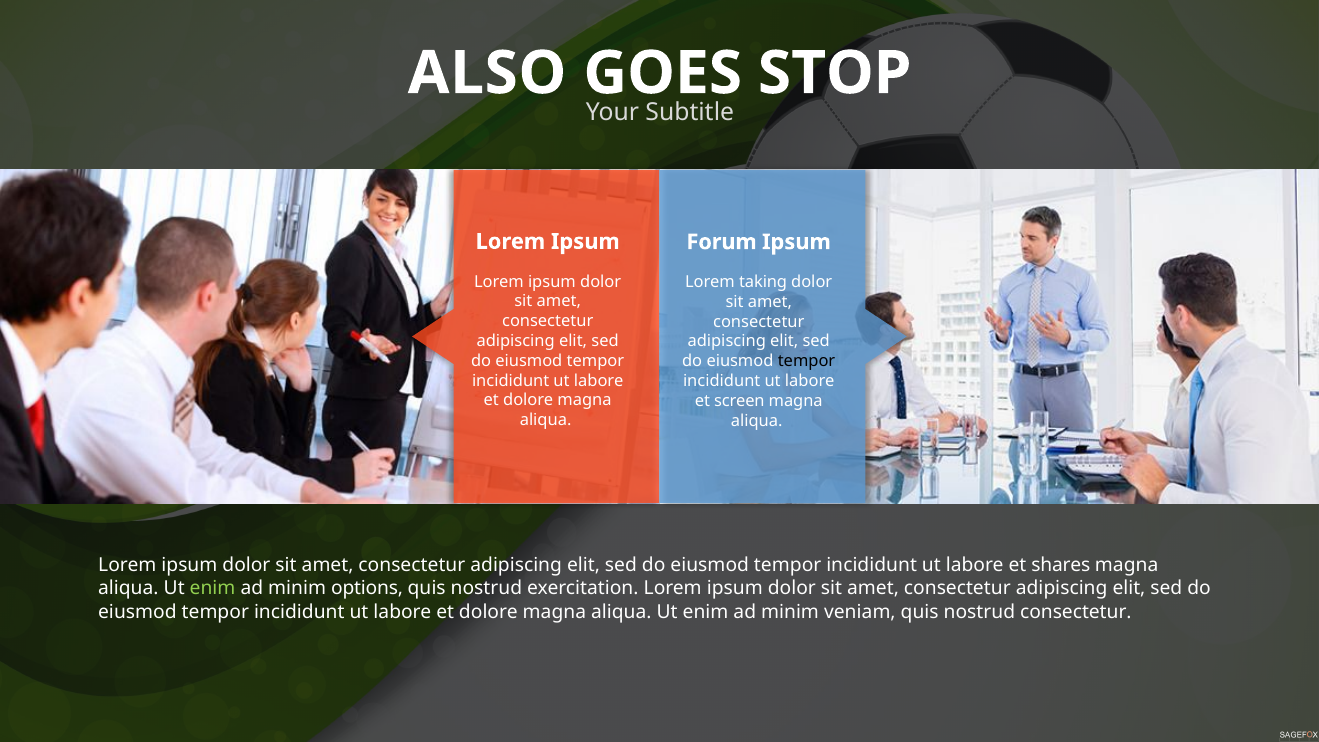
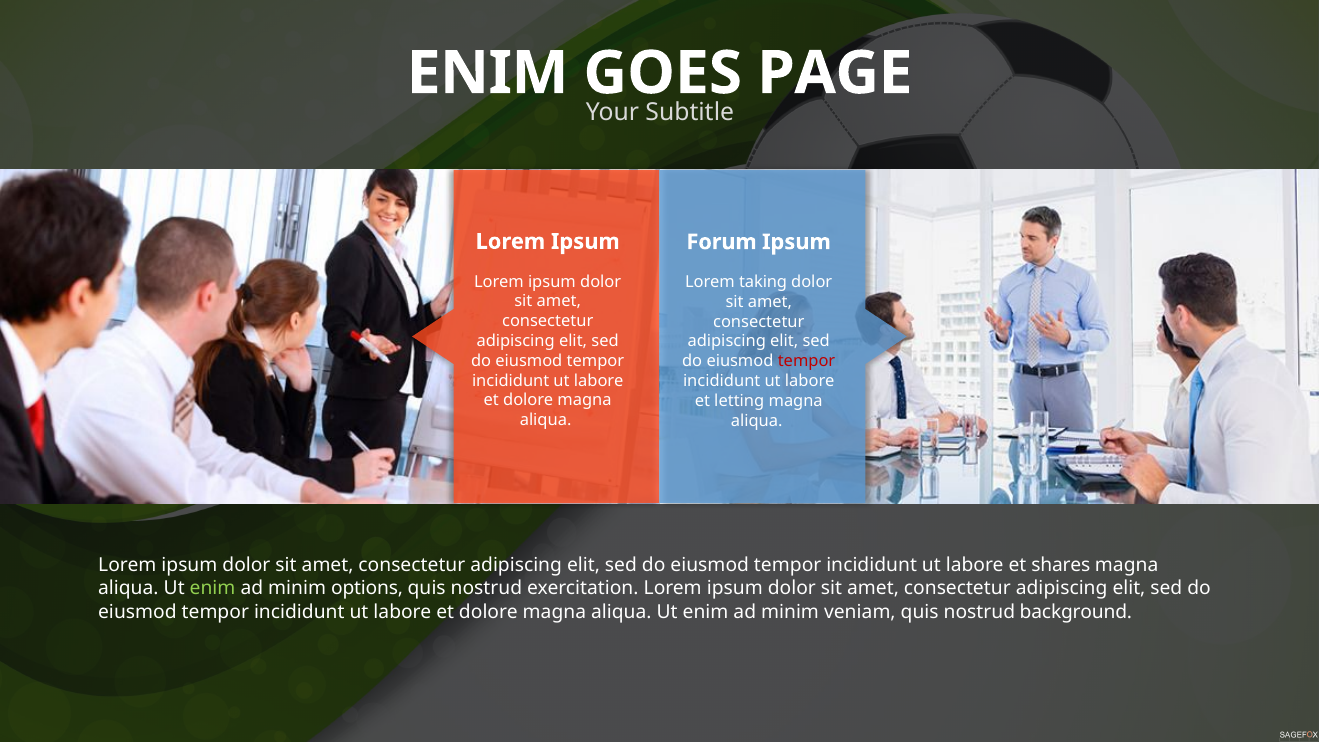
ALSO: ALSO -> ENIM (488, 73)
STOP: STOP -> PAGE (835, 73)
tempor colour: black -> red (807, 361)
screen: screen -> letting (739, 401)
nostrud consectetur: consectetur -> background (1076, 612)
